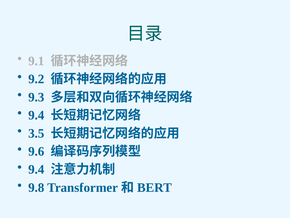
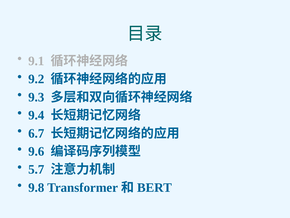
3.5: 3.5 -> 6.7 (36, 133)
9.4: 9.4 -> 5.7 (36, 169)
